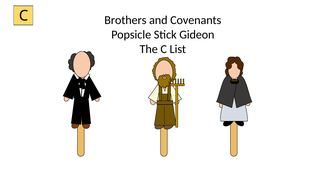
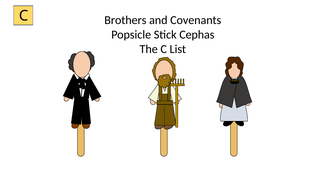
Gideon: Gideon -> Cephas (197, 34)
